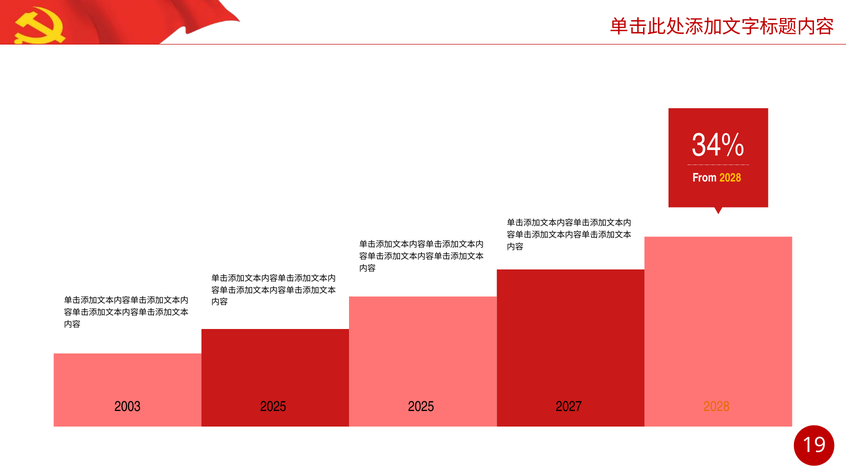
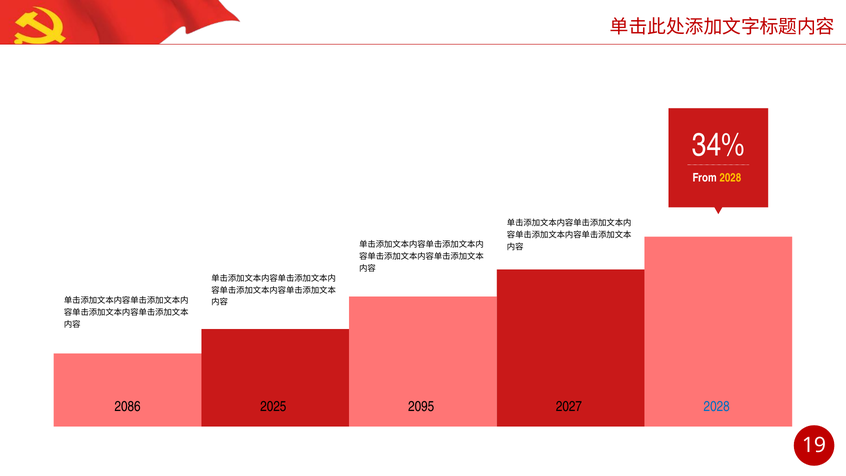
2003: 2003 -> 2086 (128, 406)
2025 2025: 2025 -> 2095 (421, 406)
2028 colour: orange -> blue (717, 406)
